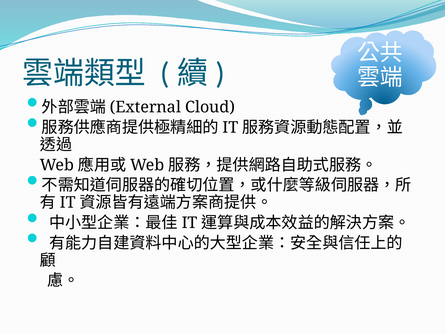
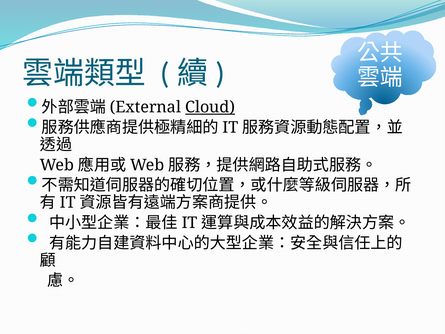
Cloud underline: none -> present (210, 107)
